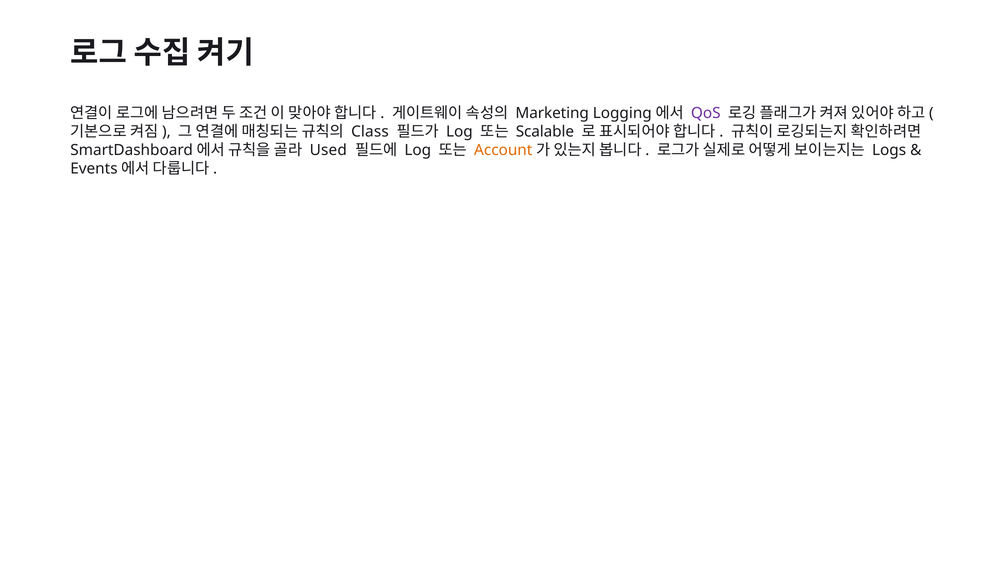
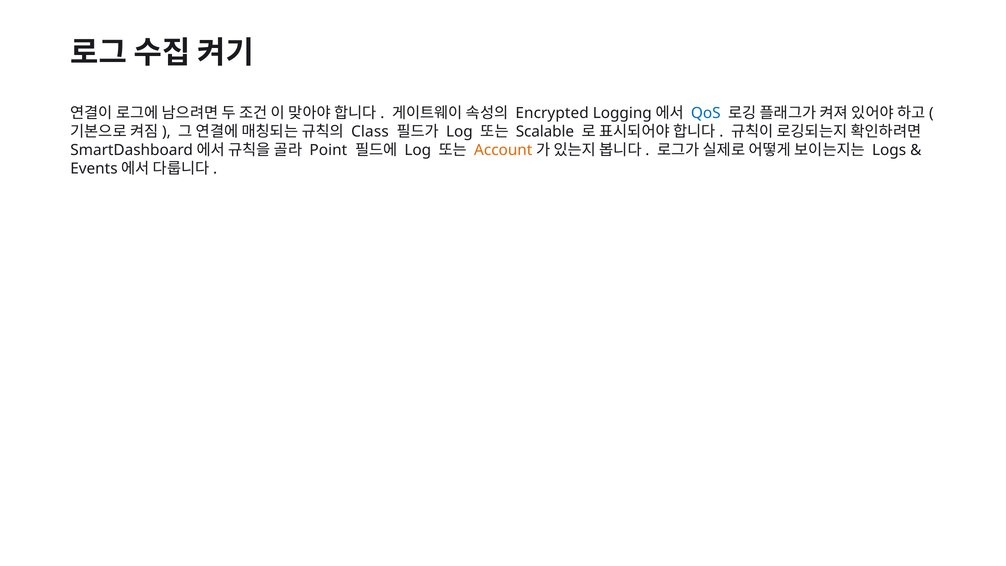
Marketing: Marketing -> Encrypted (552, 113)
QoS colour: purple -> blue (706, 113)
Used: Used -> Point (328, 150)
